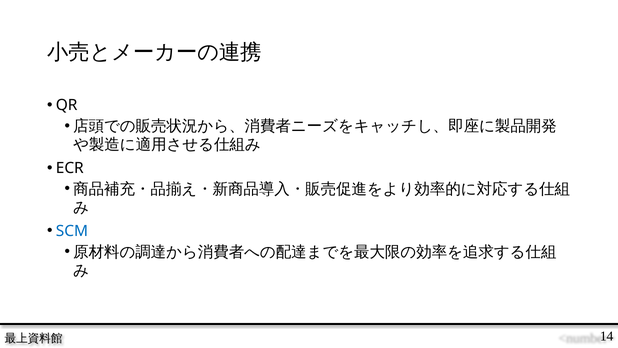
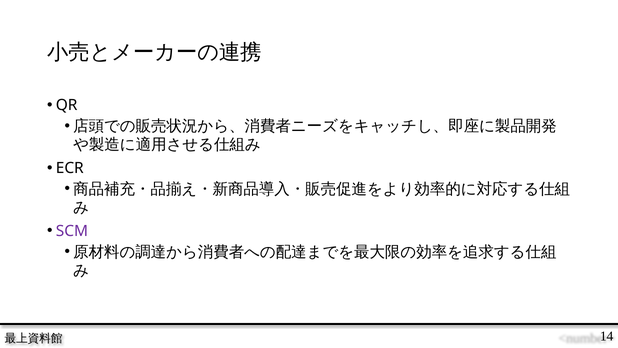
SCM colour: blue -> purple (72, 231)
